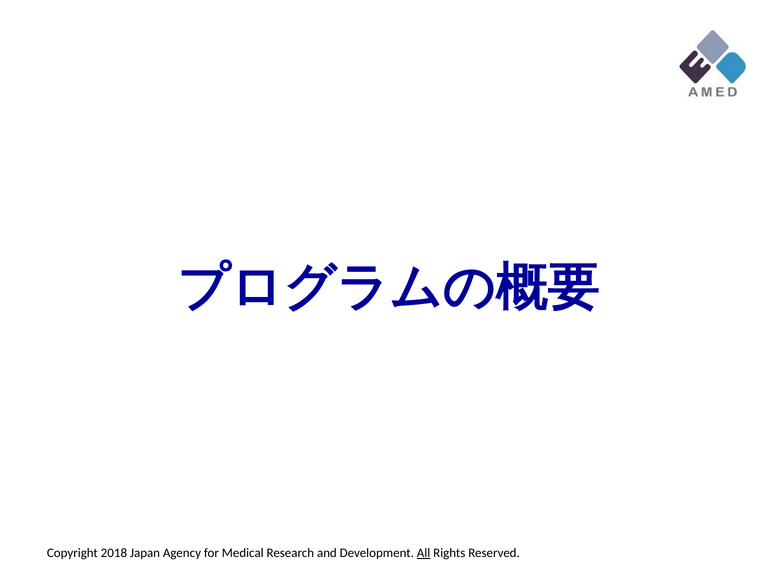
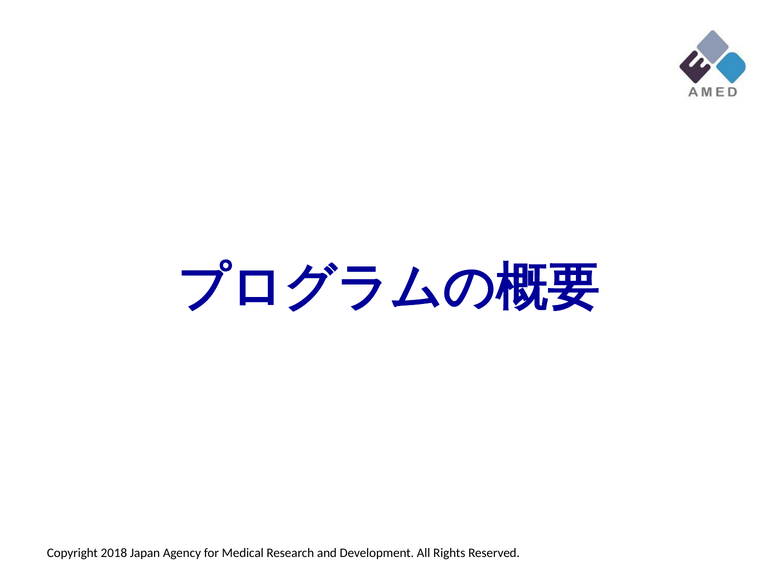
All underline: present -> none (424, 553)
